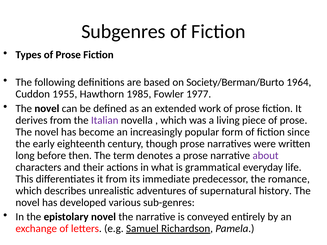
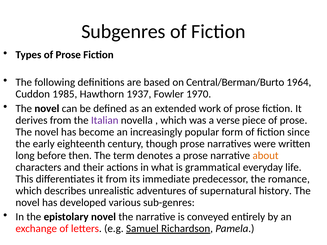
Society/Berman/Burto: Society/Berman/Burto -> Central/Berman/Burto (235, 82)
1955: 1955 -> 1985 (65, 94)
1985: 1985 -> 1937 (139, 94)
1977: 1977 -> 1970 (199, 94)
living: living -> verse (228, 120)
about colour: purple -> orange (266, 156)
